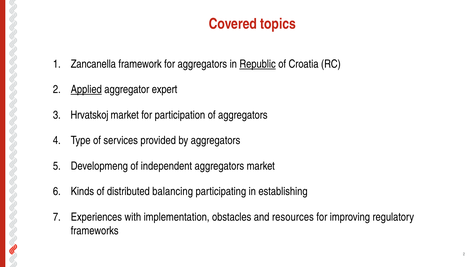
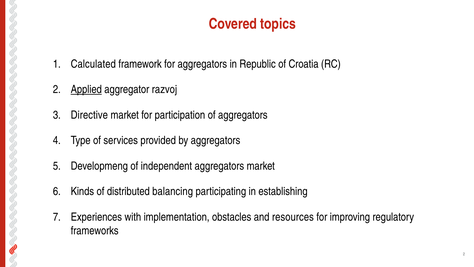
Zancanella: Zancanella -> Calculated (93, 64)
Republic underline: present -> none (258, 64)
expert: expert -> razvoj (164, 89)
Hrvatskoj: Hrvatskoj -> Directive (89, 115)
